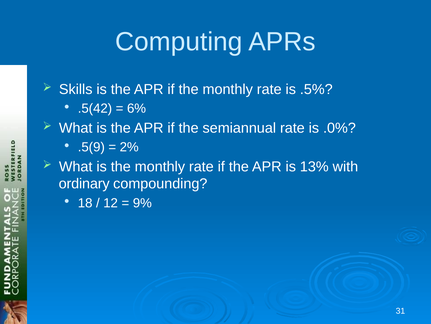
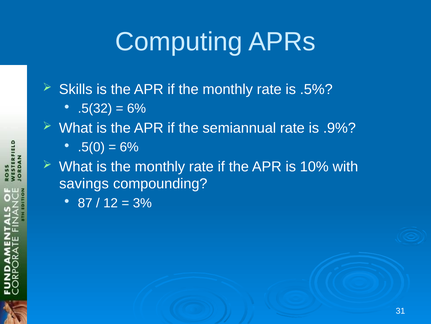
.5(42: .5(42 -> .5(32 (95, 108)
.0%: .0% -> .9% (339, 128)
.5(9: .5(9 -> .5(0 (91, 147)
2%: 2% -> 6% (129, 147)
13%: 13% -> 10% (314, 166)
ordinary: ordinary -> savings (84, 183)
18: 18 -> 87 (85, 203)
9%: 9% -> 3% (142, 203)
